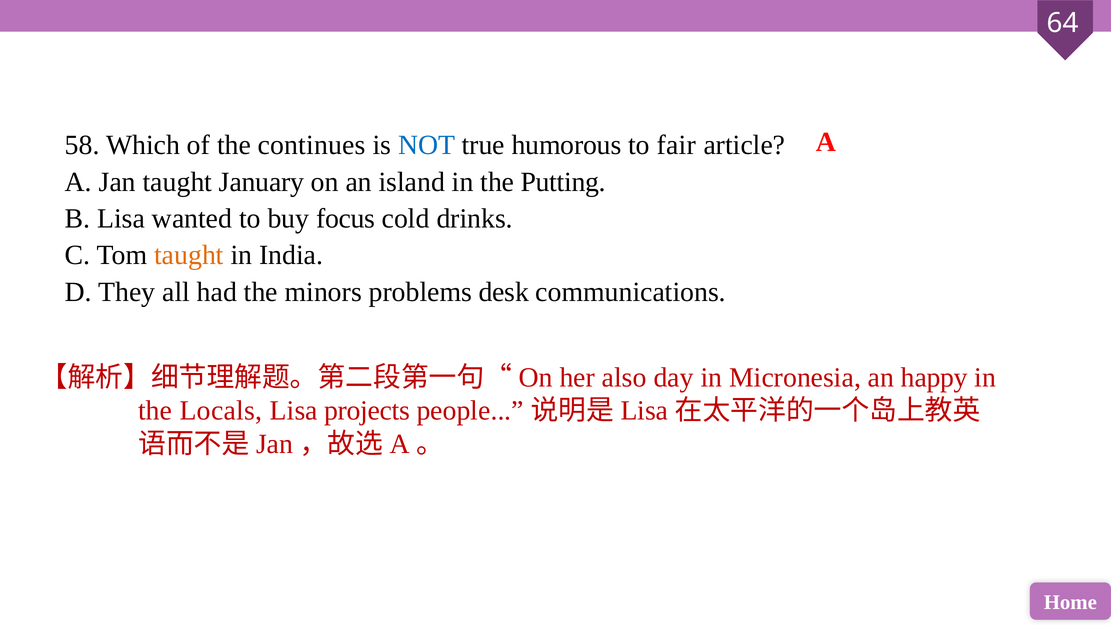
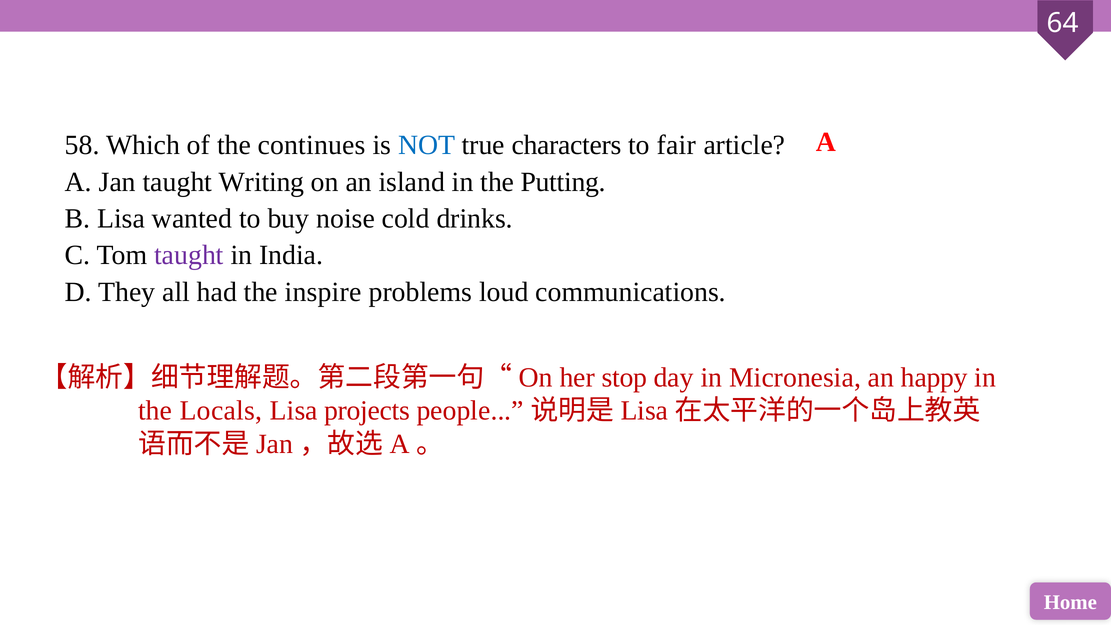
humorous: humorous -> characters (567, 145)
January: January -> Writing (262, 182)
focus: focus -> noise (346, 219)
taught colour: orange -> purple (189, 255)
minors: minors -> inspire (323, 292)
desk: desk -> loud (504, 292)
also: also -> stop (624, 377)
